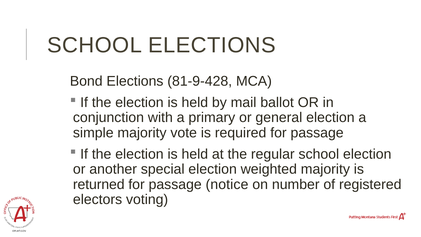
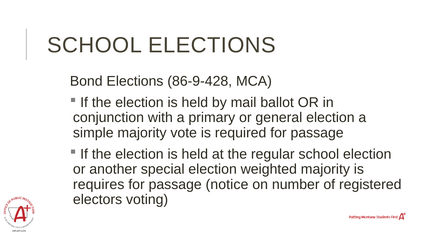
81-9-428: 81-9-428 -> 86-9-428 (200, 81)
returned: returned -> requires (99, 184)
